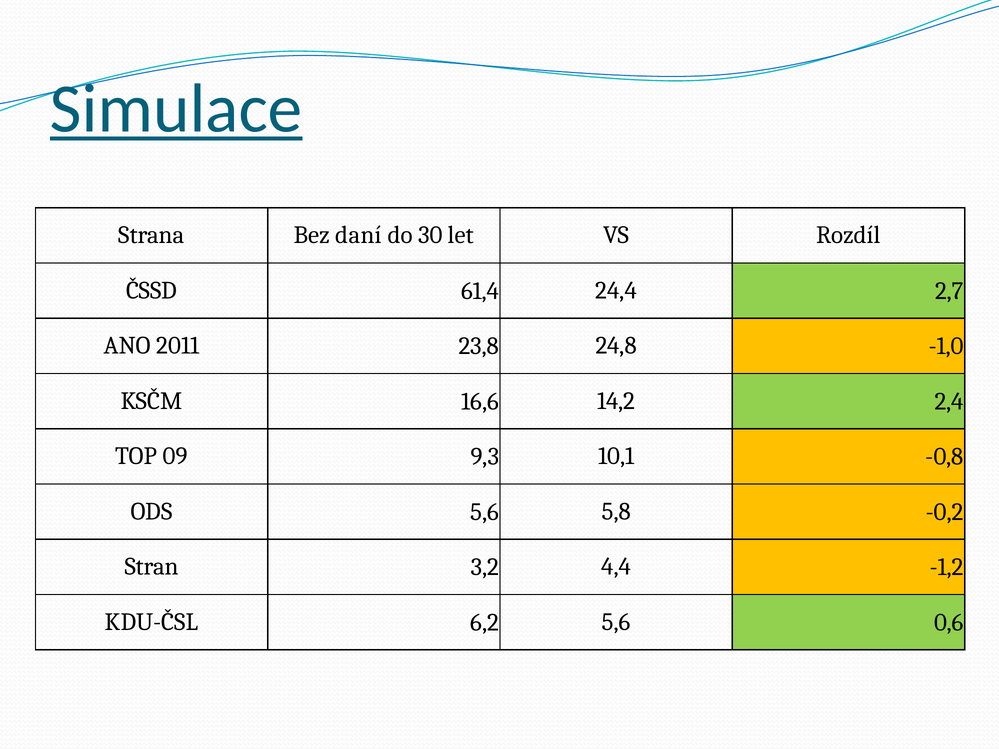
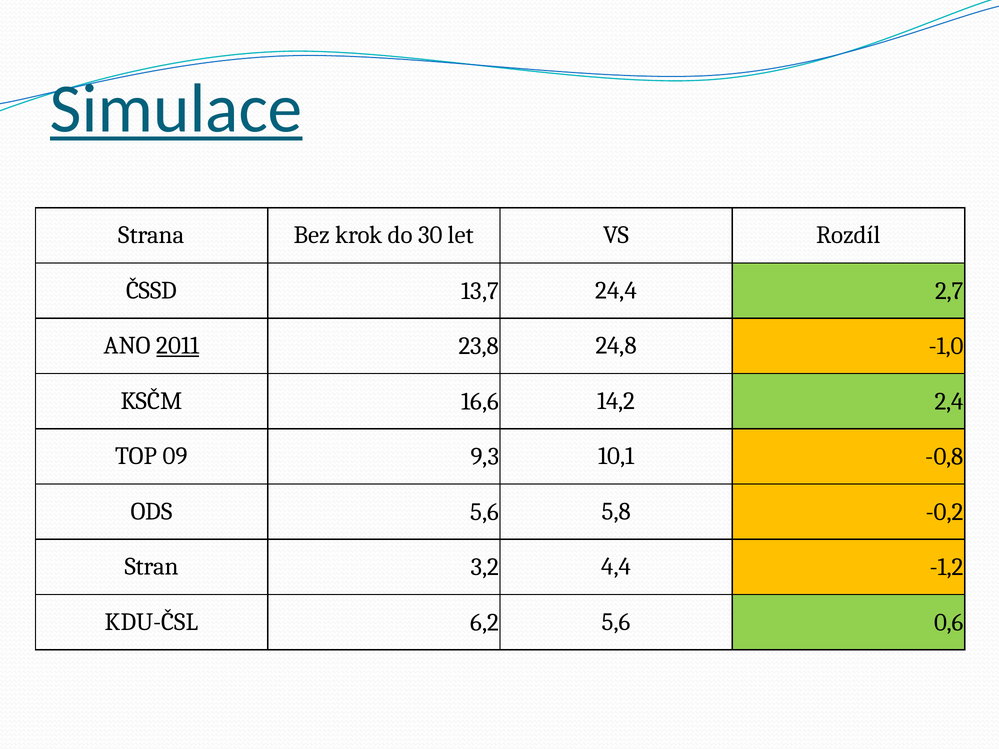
daní: daní -> krok (359, 235)
61,4: 61,4 -> 13,7 (480, 291)
2011 underline: none -> present (178, 346)
